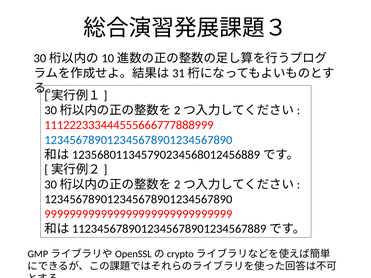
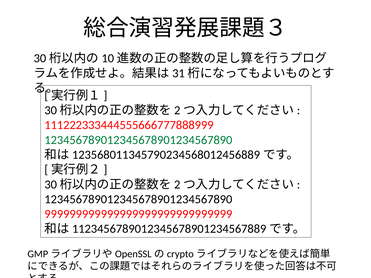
123456789012345678901234567890 colour: blue -> green (138, 140)
